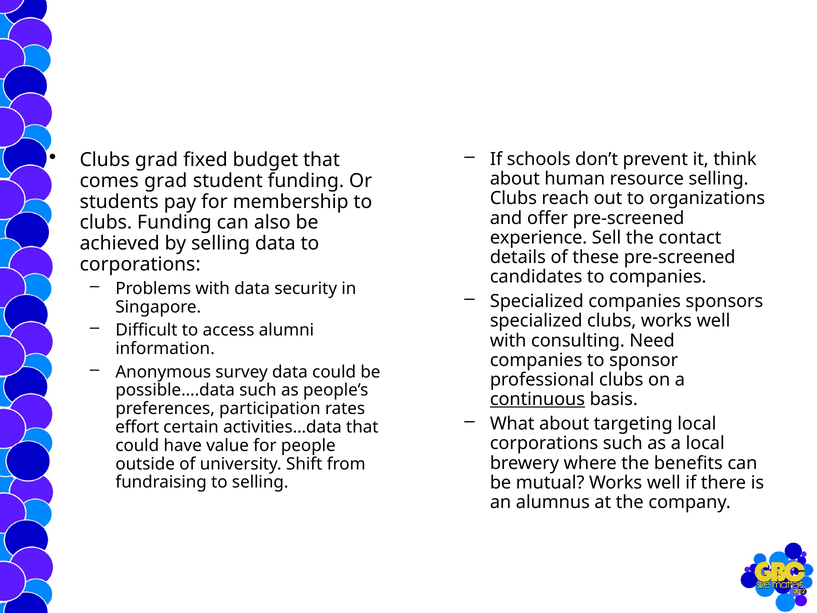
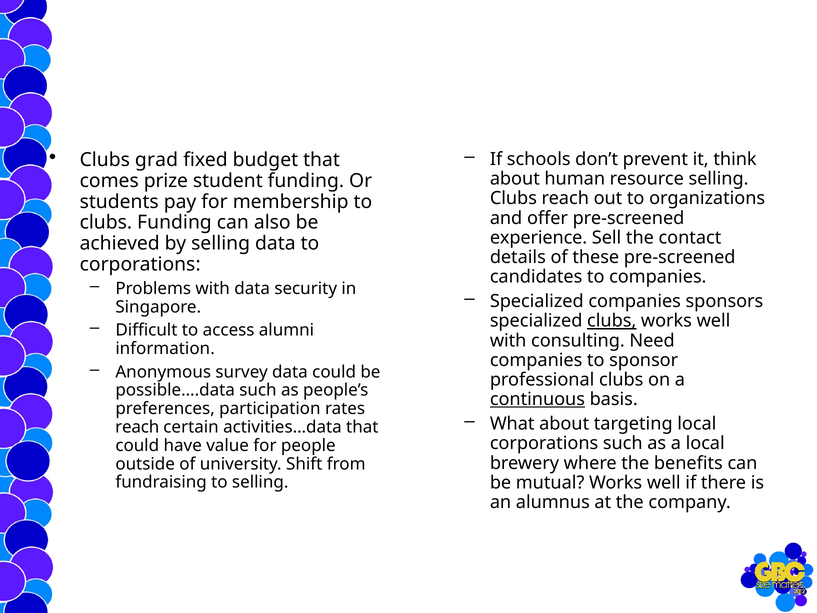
comes grad: grad -> prize (166, 181)
clubs underline: none -> present (612, 321)
effort: effort -> reach (137, 427)
